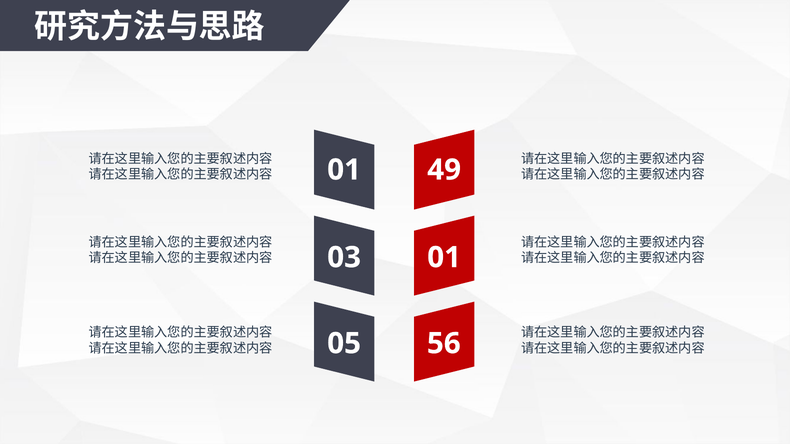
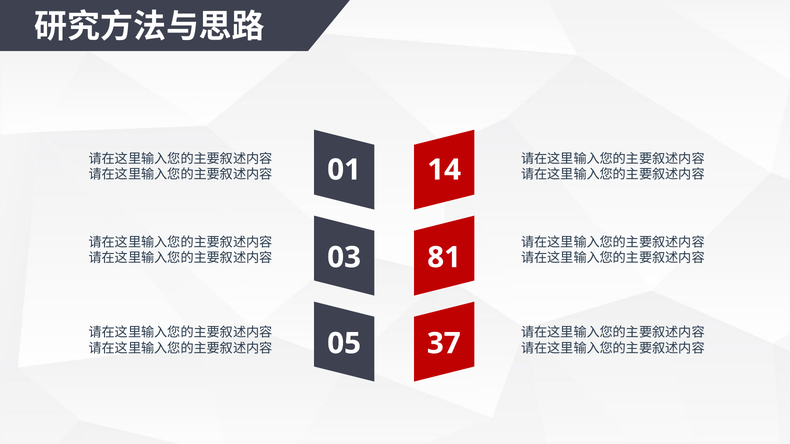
49: 49 -> 14 (444, 170)
03 01: 01 -> 81 (444, 258)
56: 56 -> 37 (444, 344)
